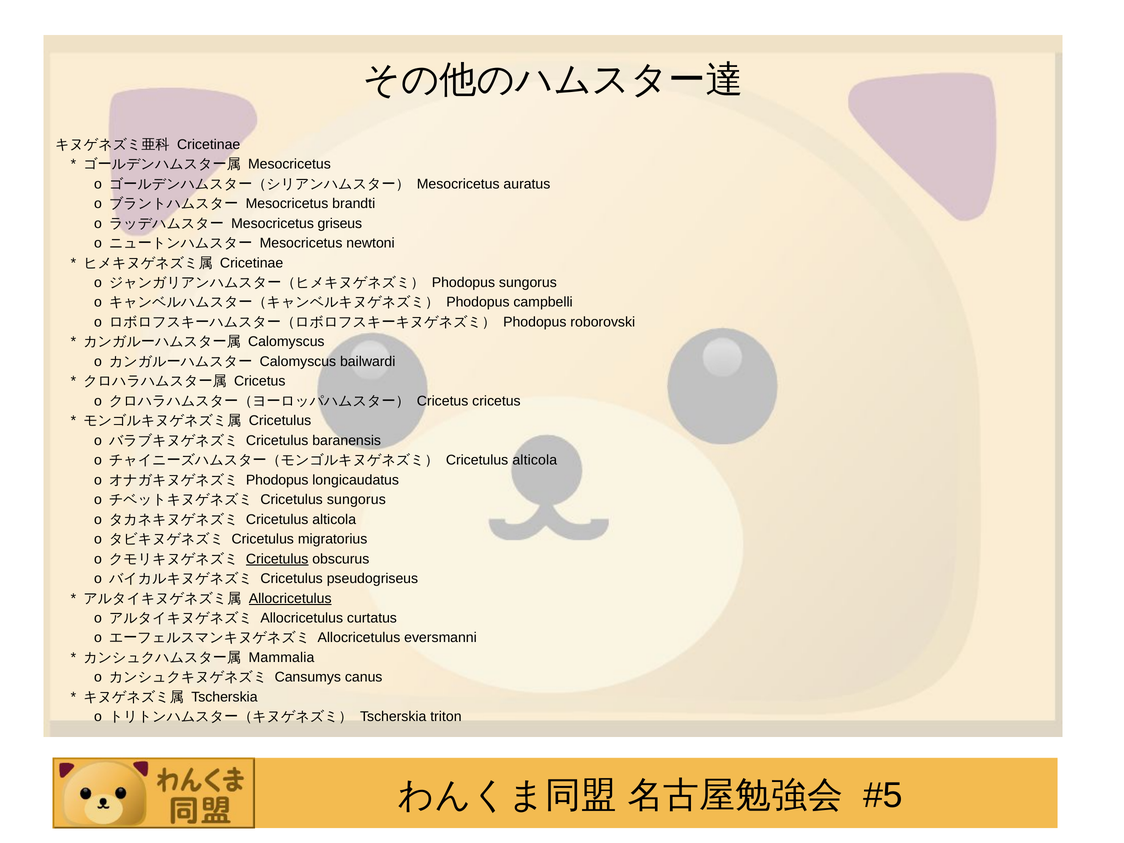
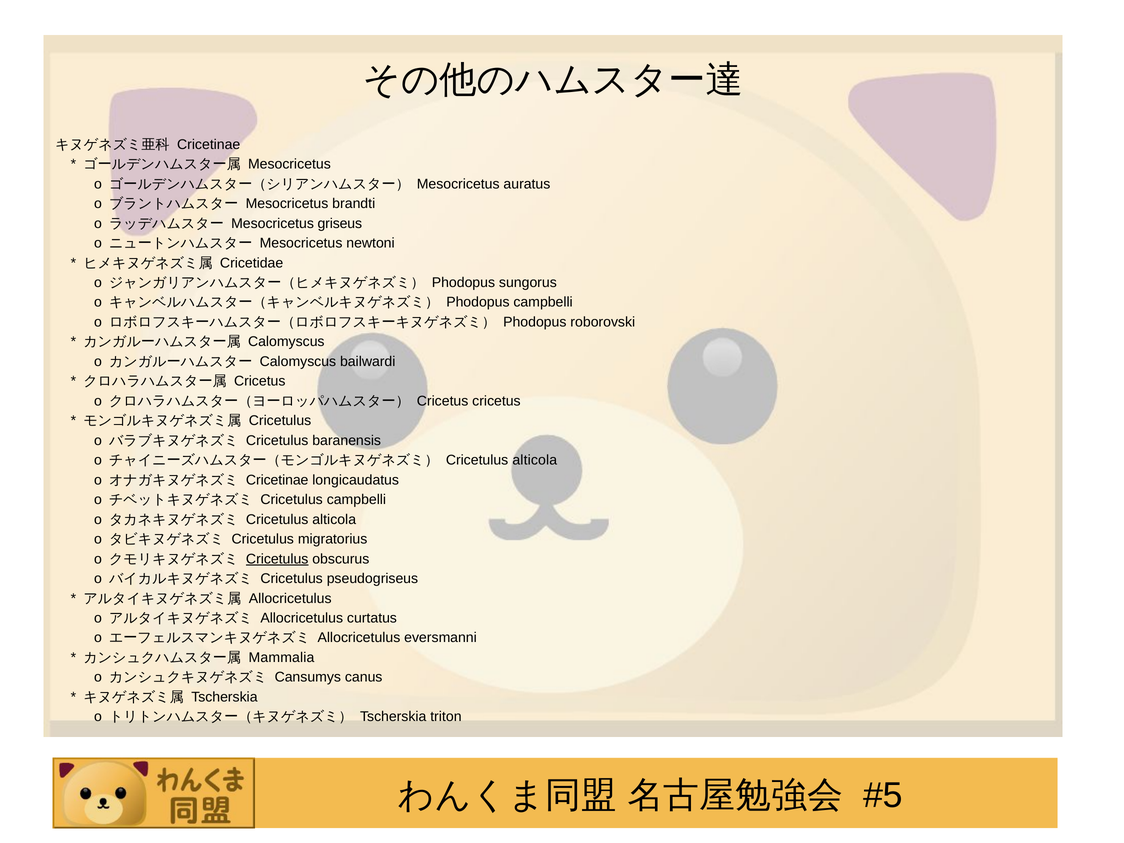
Cricetinae: Cricetinae -> Cricetidae (252, 263)
Phodopus: Phodopus -> Cricetinae (277, 480)
Cricetulus sungorus: sungorus -> campbelli (356, 500)
Allocricetulus underline: present -> none (290, 598)
